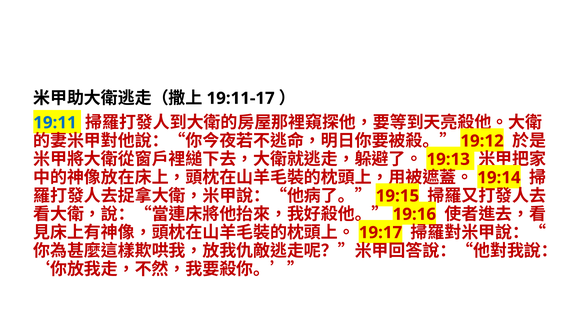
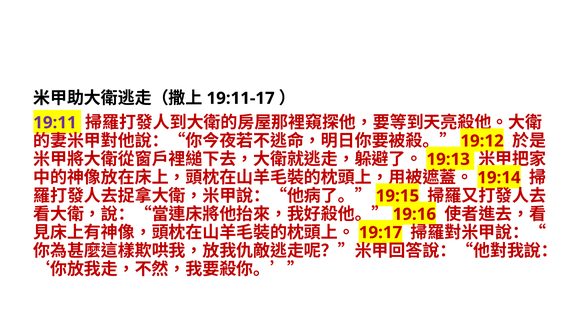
19:11 colour: blue -> purple (55, 123)
